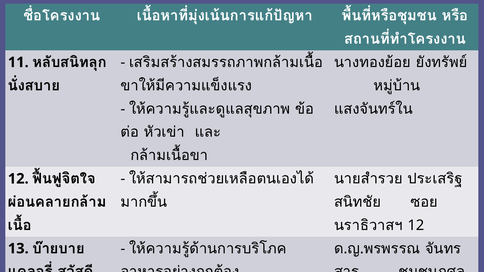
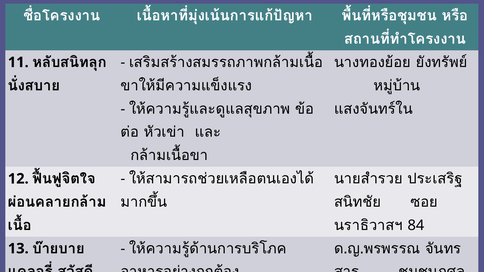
12: 12 -> 84 (416, 225)
